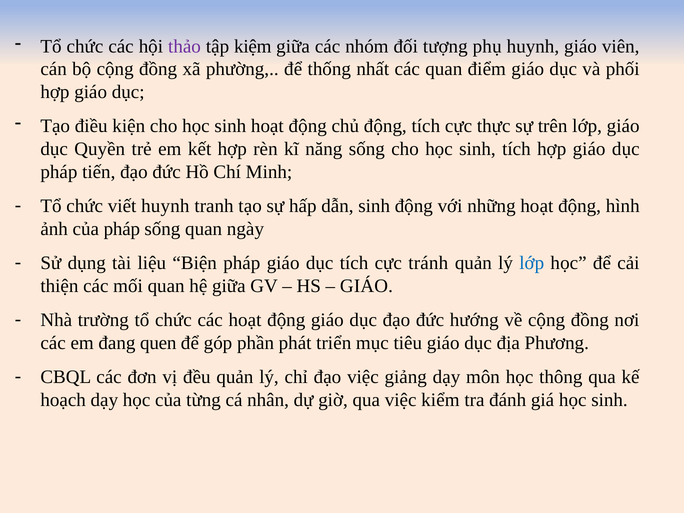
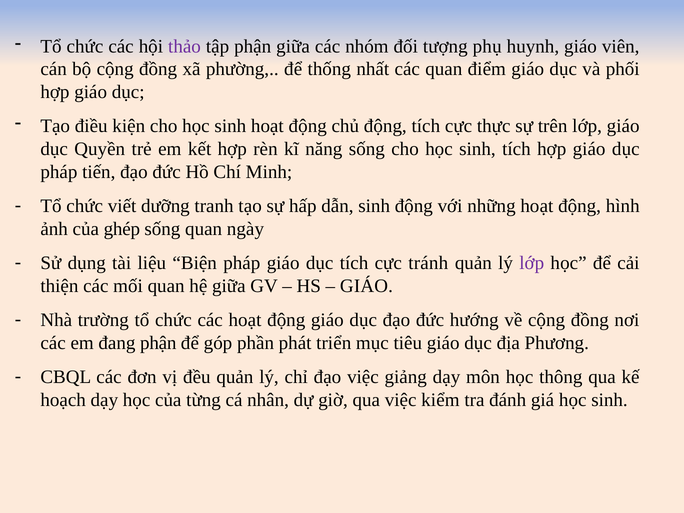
tập kiệm: kiệm -> phận (253, 46)
viết huynh: huynh -> dưỡng (165, 206)
của pháp: pháp -> ghép (122, 229)
lớp colour: blue -> purple (532, 263)
đang quen: quen -> phận (158, 343)
